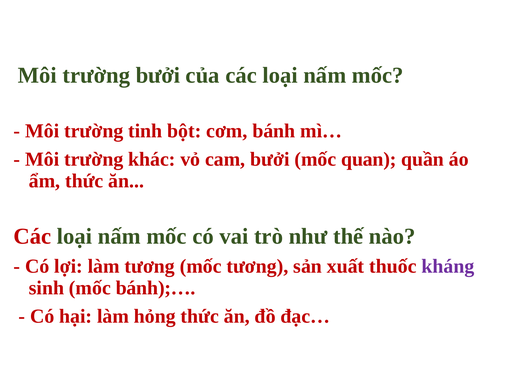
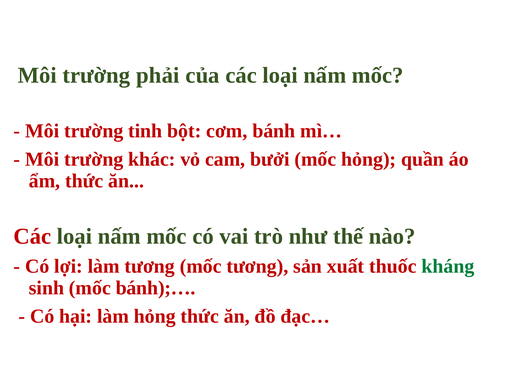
trường bưởi: bưởi -> phải (158, 75)
mốc quan: quan -> hỏng (369, 159)
kháng colour: purple -> green (448, 266)
